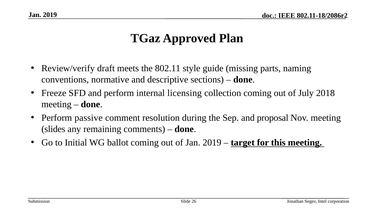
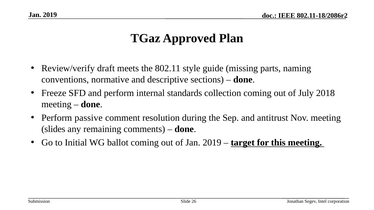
licensing: licensing -> standards (185, 93)
proposal: proposal -> antitrust (273, 118)
